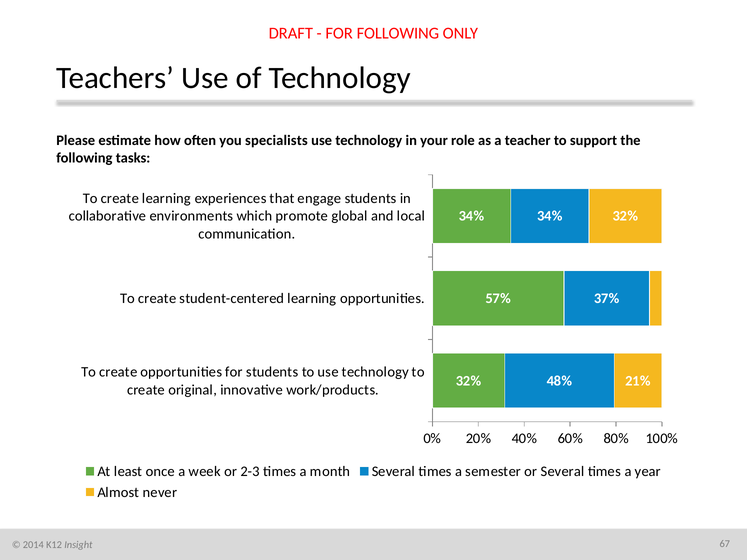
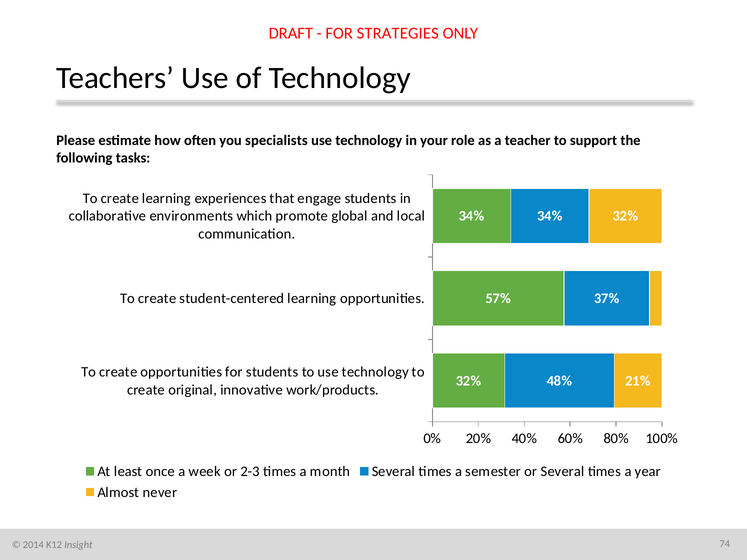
FOR FOLLOWING: FOLLOWING -> STRATEGIES (398, 33)
67: 67 -> 74 (725, 544)
